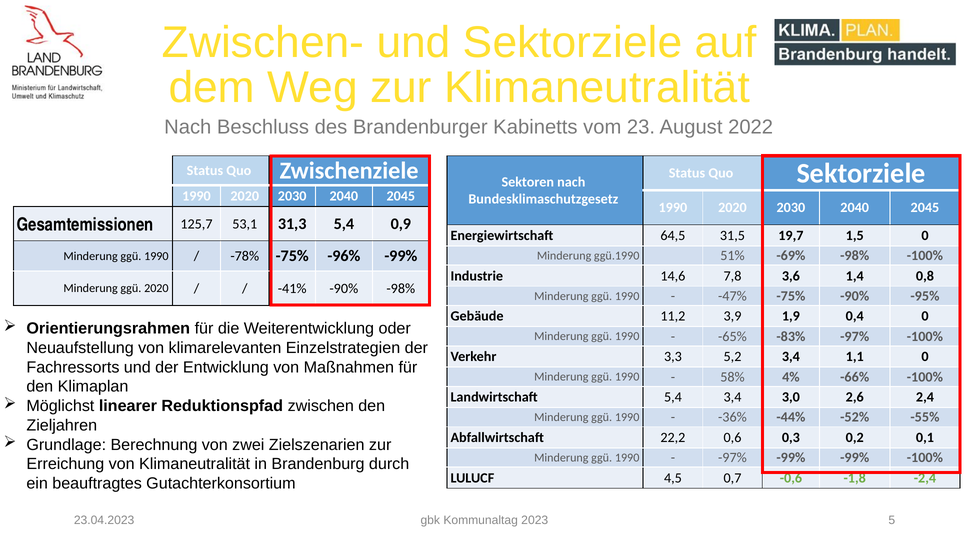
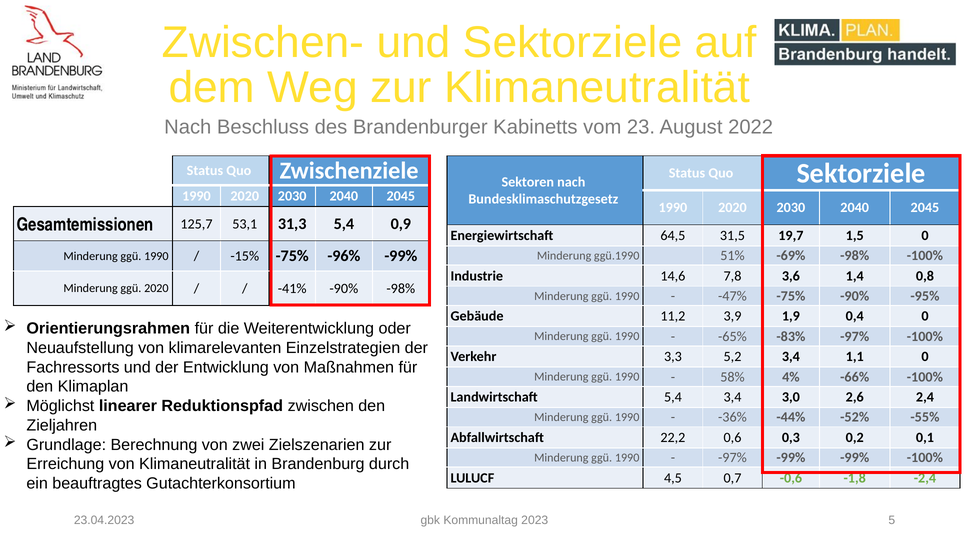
-78%: -78% -> -15% (245, 256)
